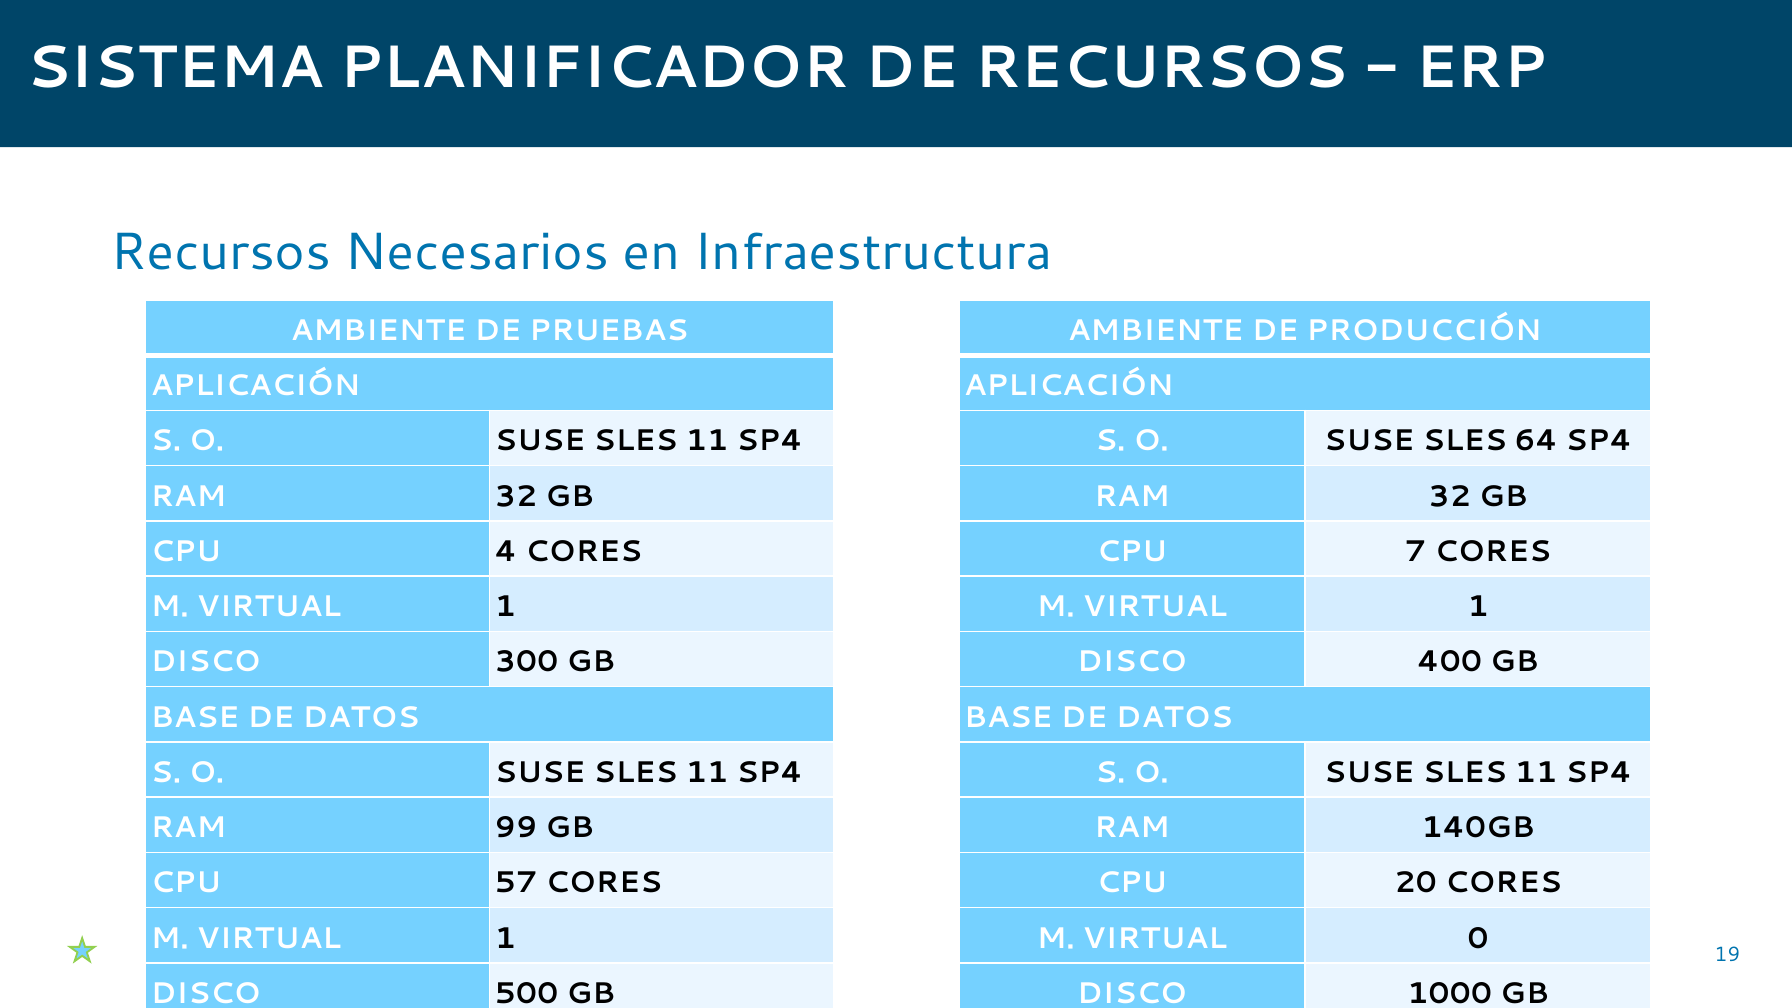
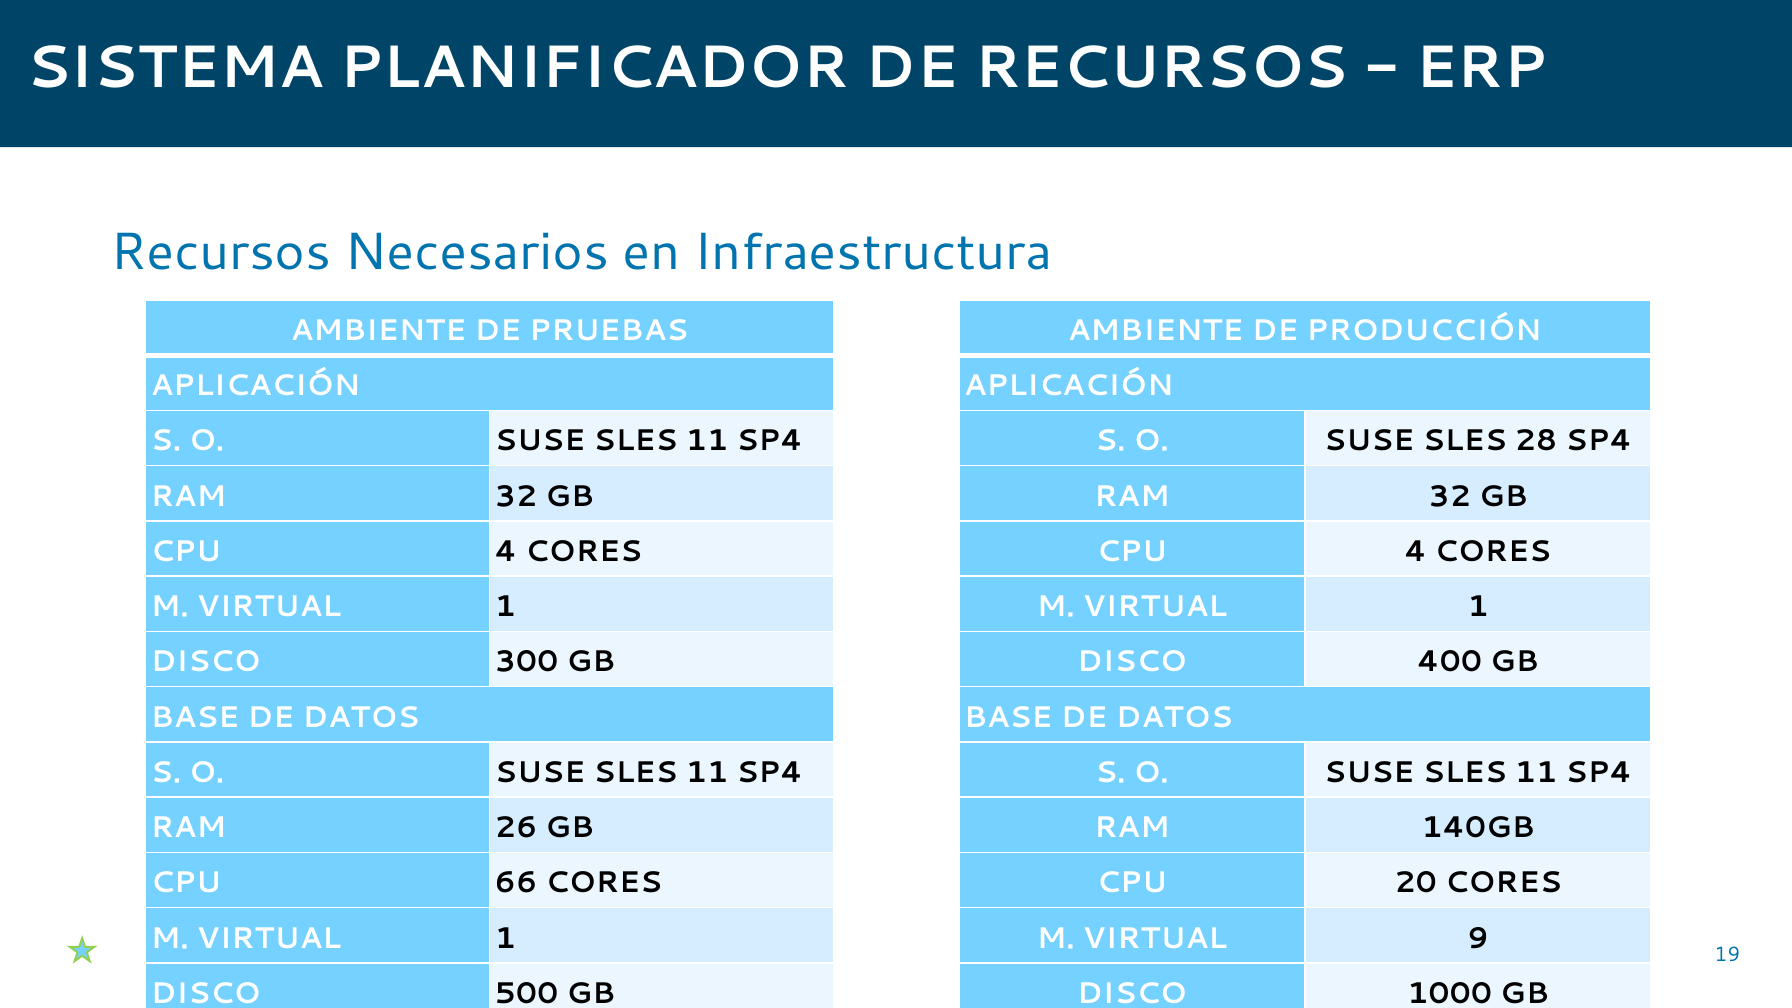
64: 64 -> 28 (1536, 441)
7: 7 -> 4 (1416, 552)
99: 99 -> 26 (516, 828)
57: 57 -> 66 (516, 883)
0: 0 -> 9 (1478, 938)
